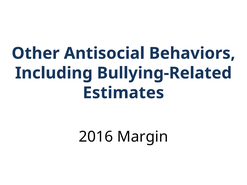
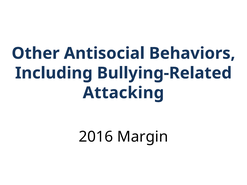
Estimates: Estimates -> Attacking (123, 93)
